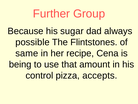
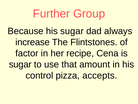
possible: possible -> increase (33, 42)
same: same -> factor (27, 53)
being: being -> sugar (20, 64)
